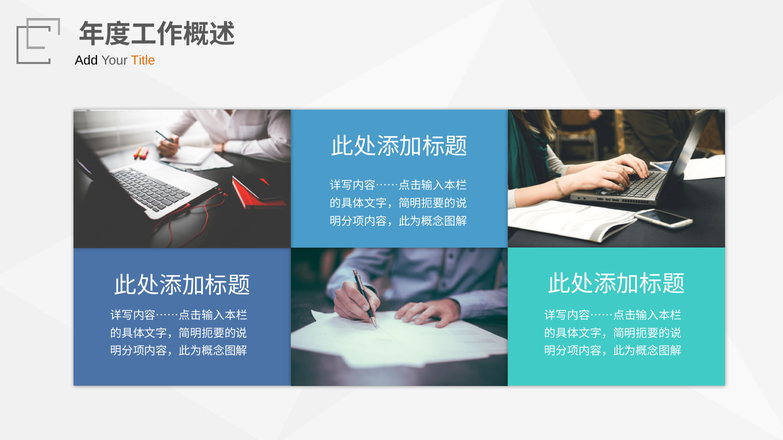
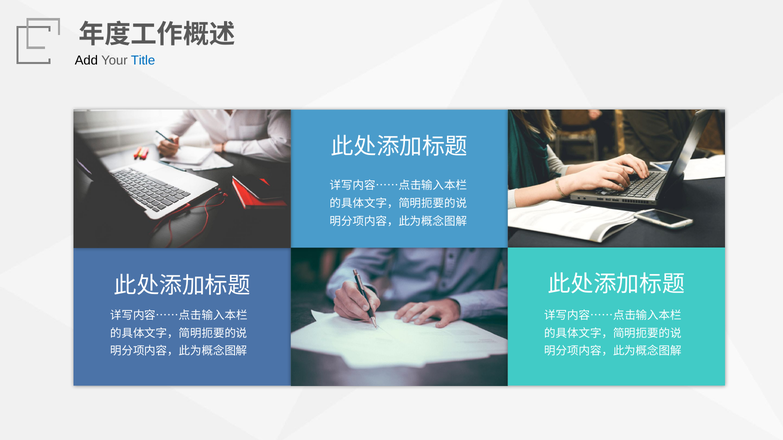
Title colour: orange -> blue (143, 60)
